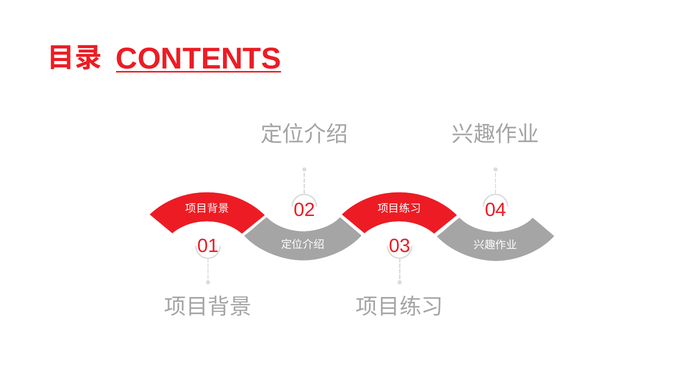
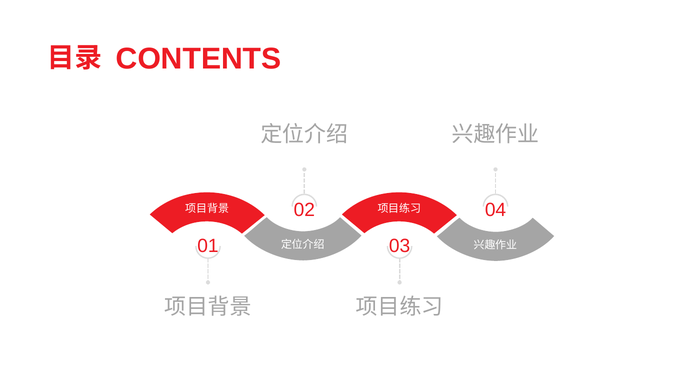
CONTENTS underline: present -> none (199, 59)
